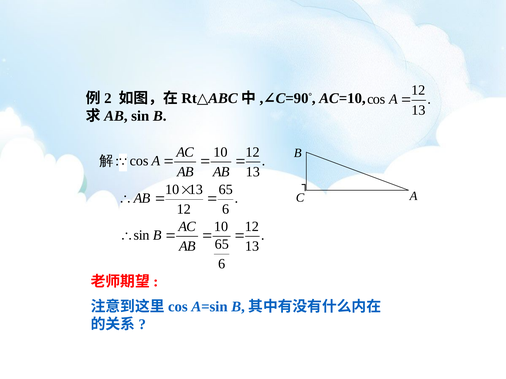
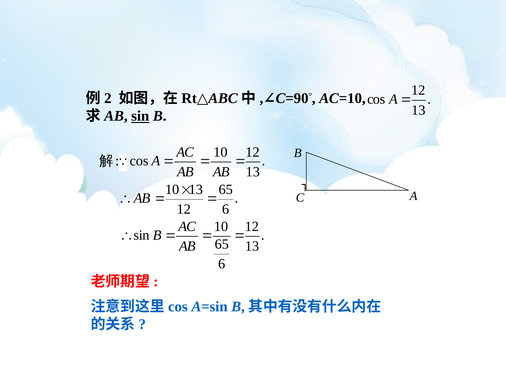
sin underline: none -> present (140, 116)
